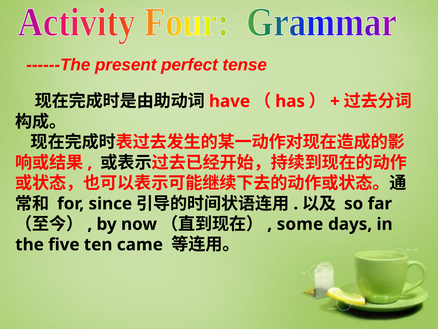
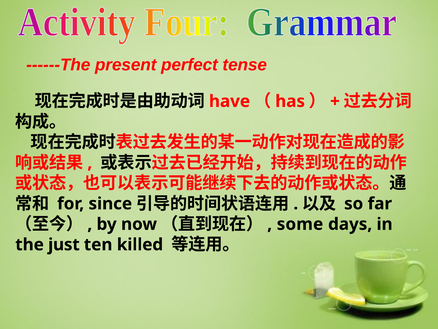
five: five -> just (64, 244)
came: came -> killed (140, 244)
